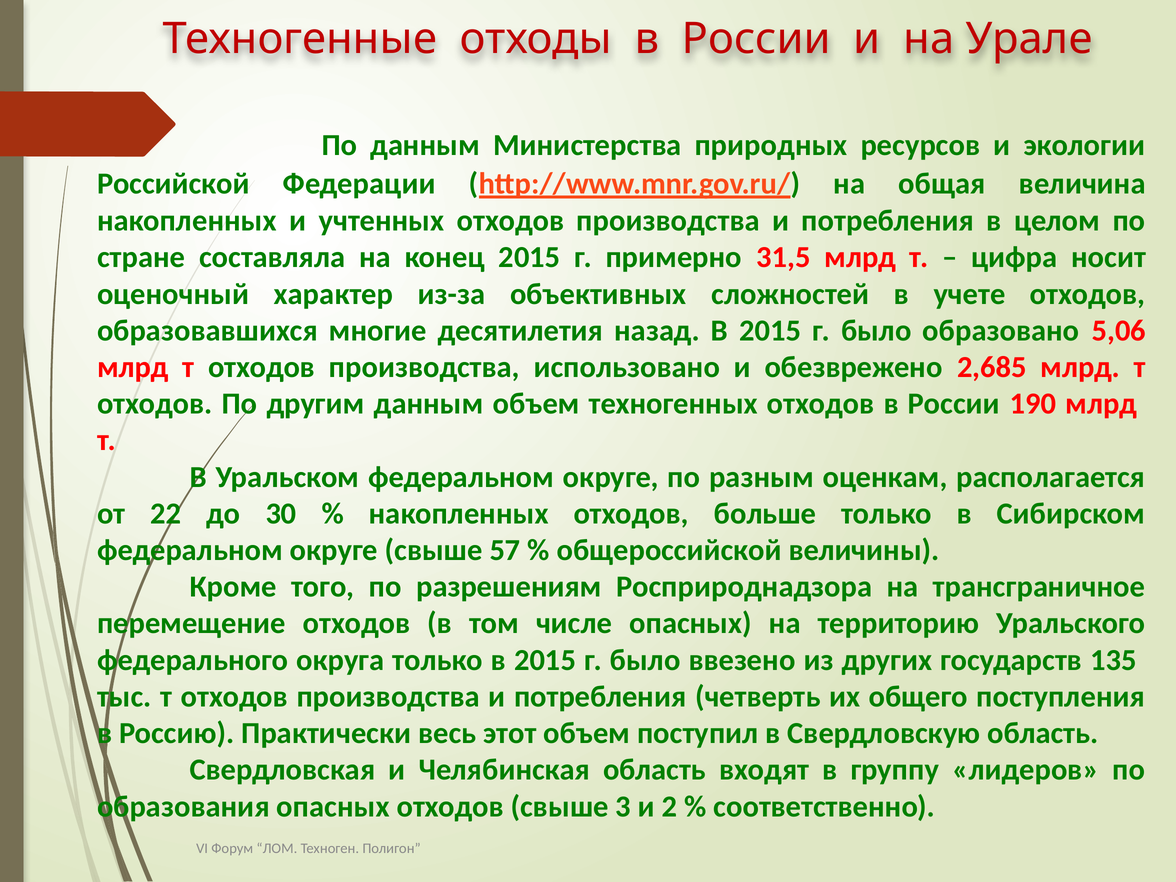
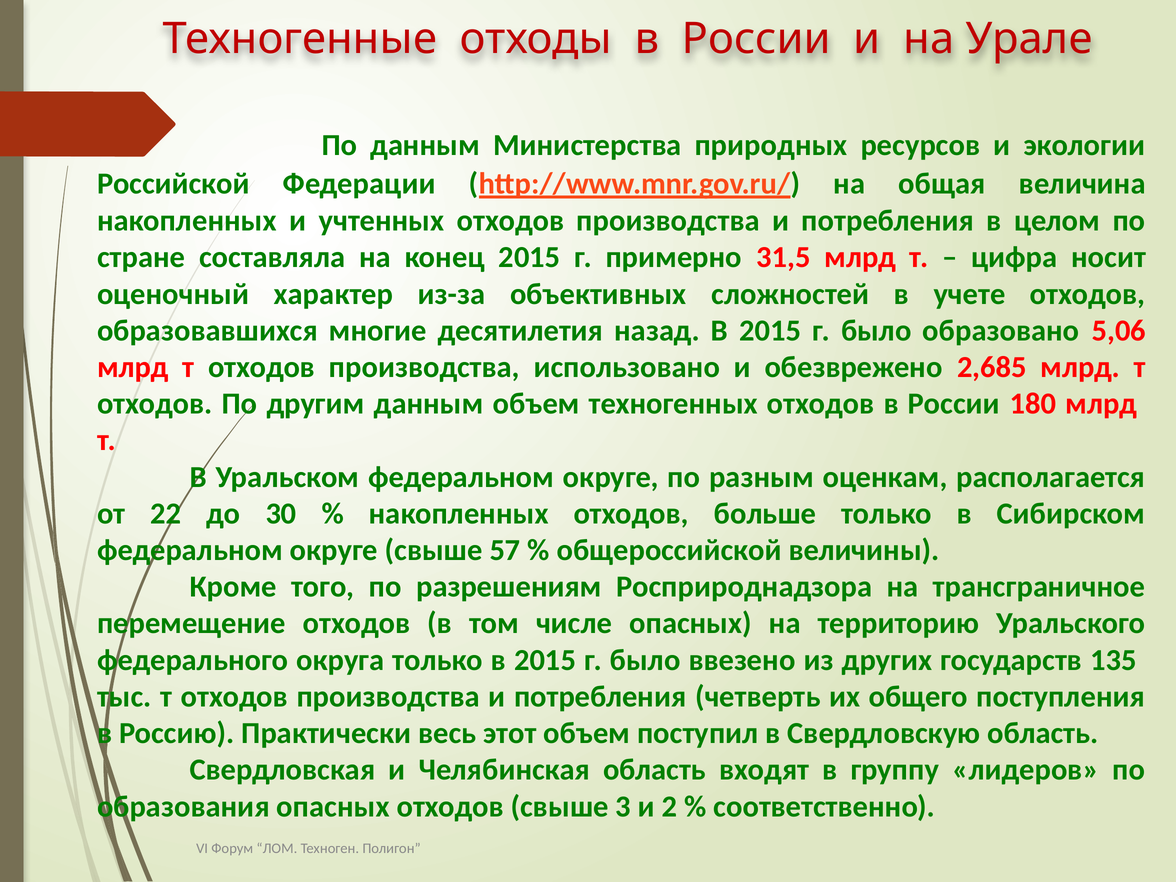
190: 190 -> 180 (1033, 404)
